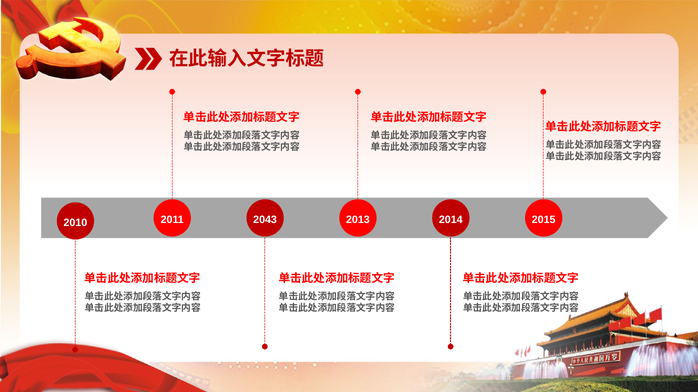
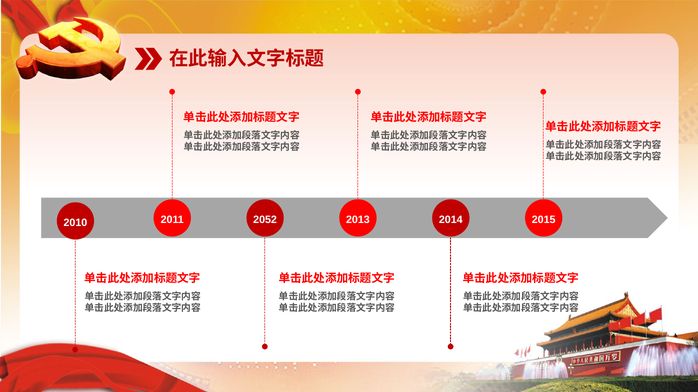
2043: 2043 -> 2052 (265, 220)
